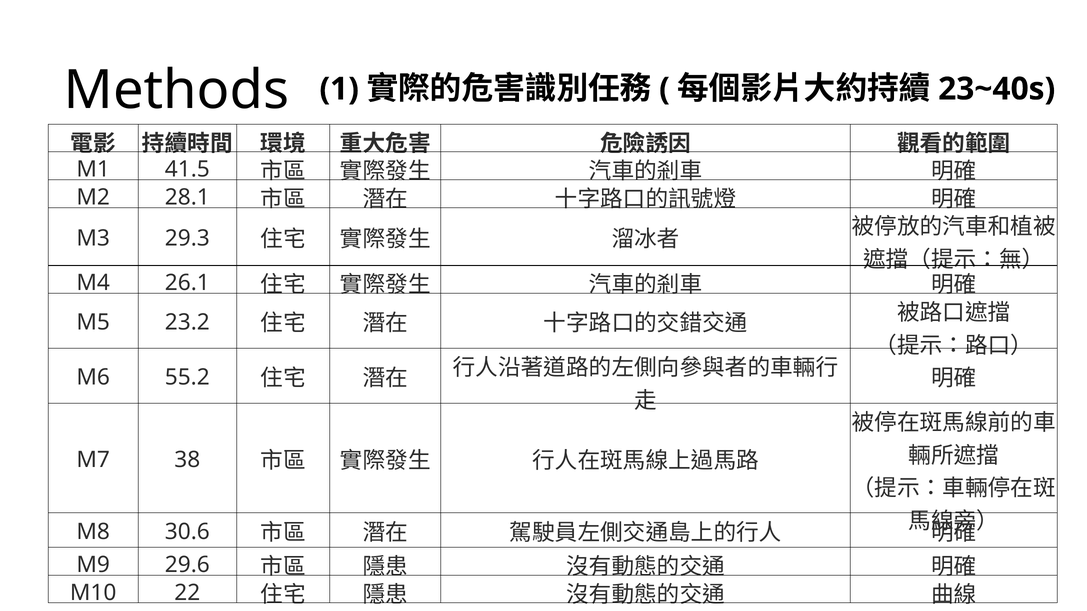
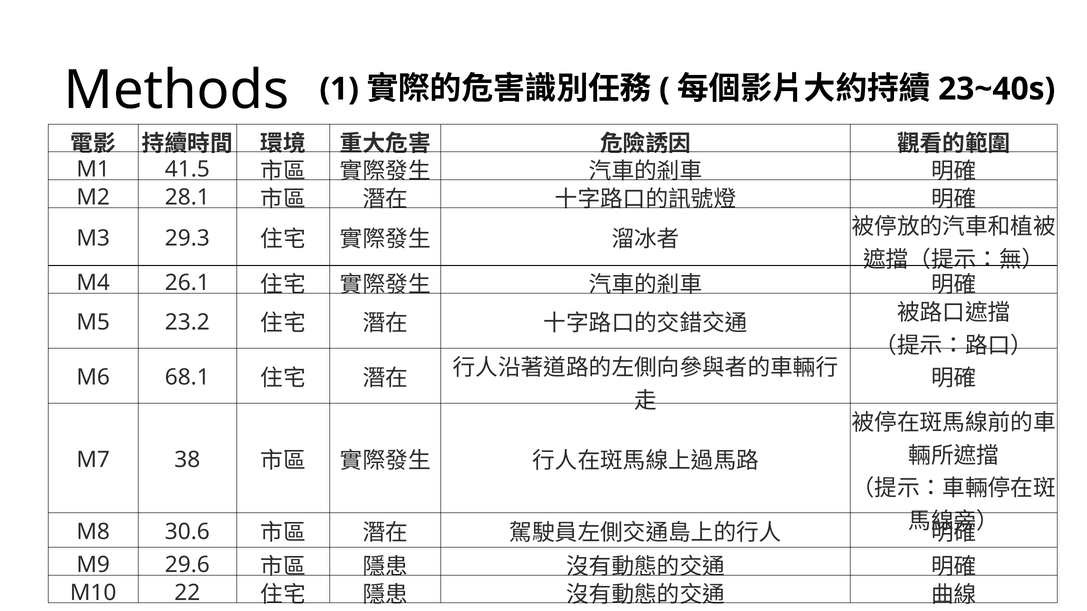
55.2: 55.2 -> 68.1 (187, 378)
